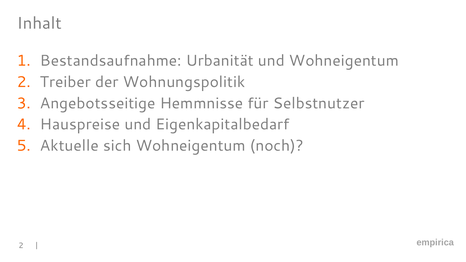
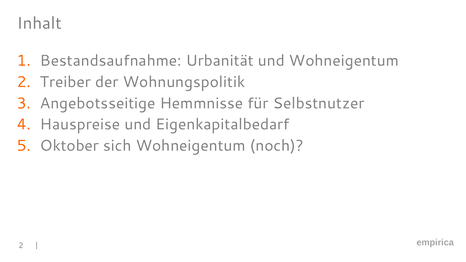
Aktuelle: Aktuelle -> Oktober (70, 146)
